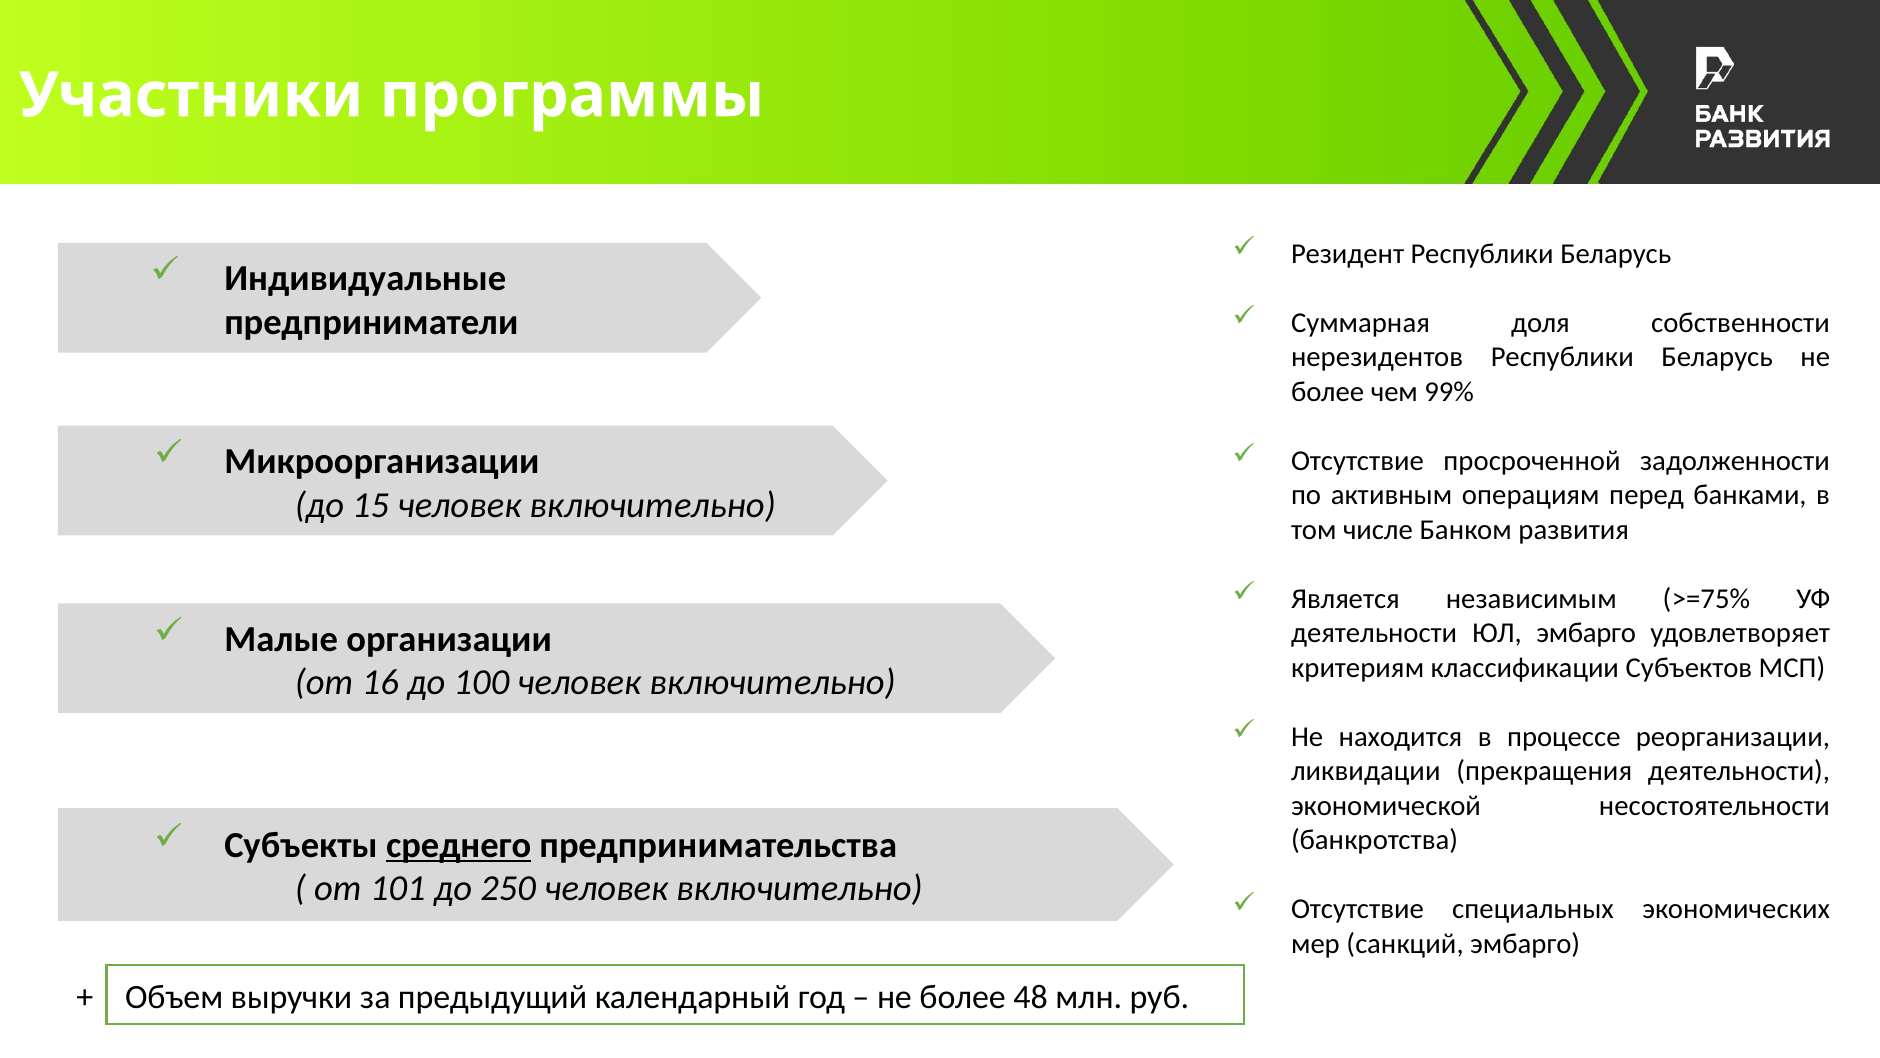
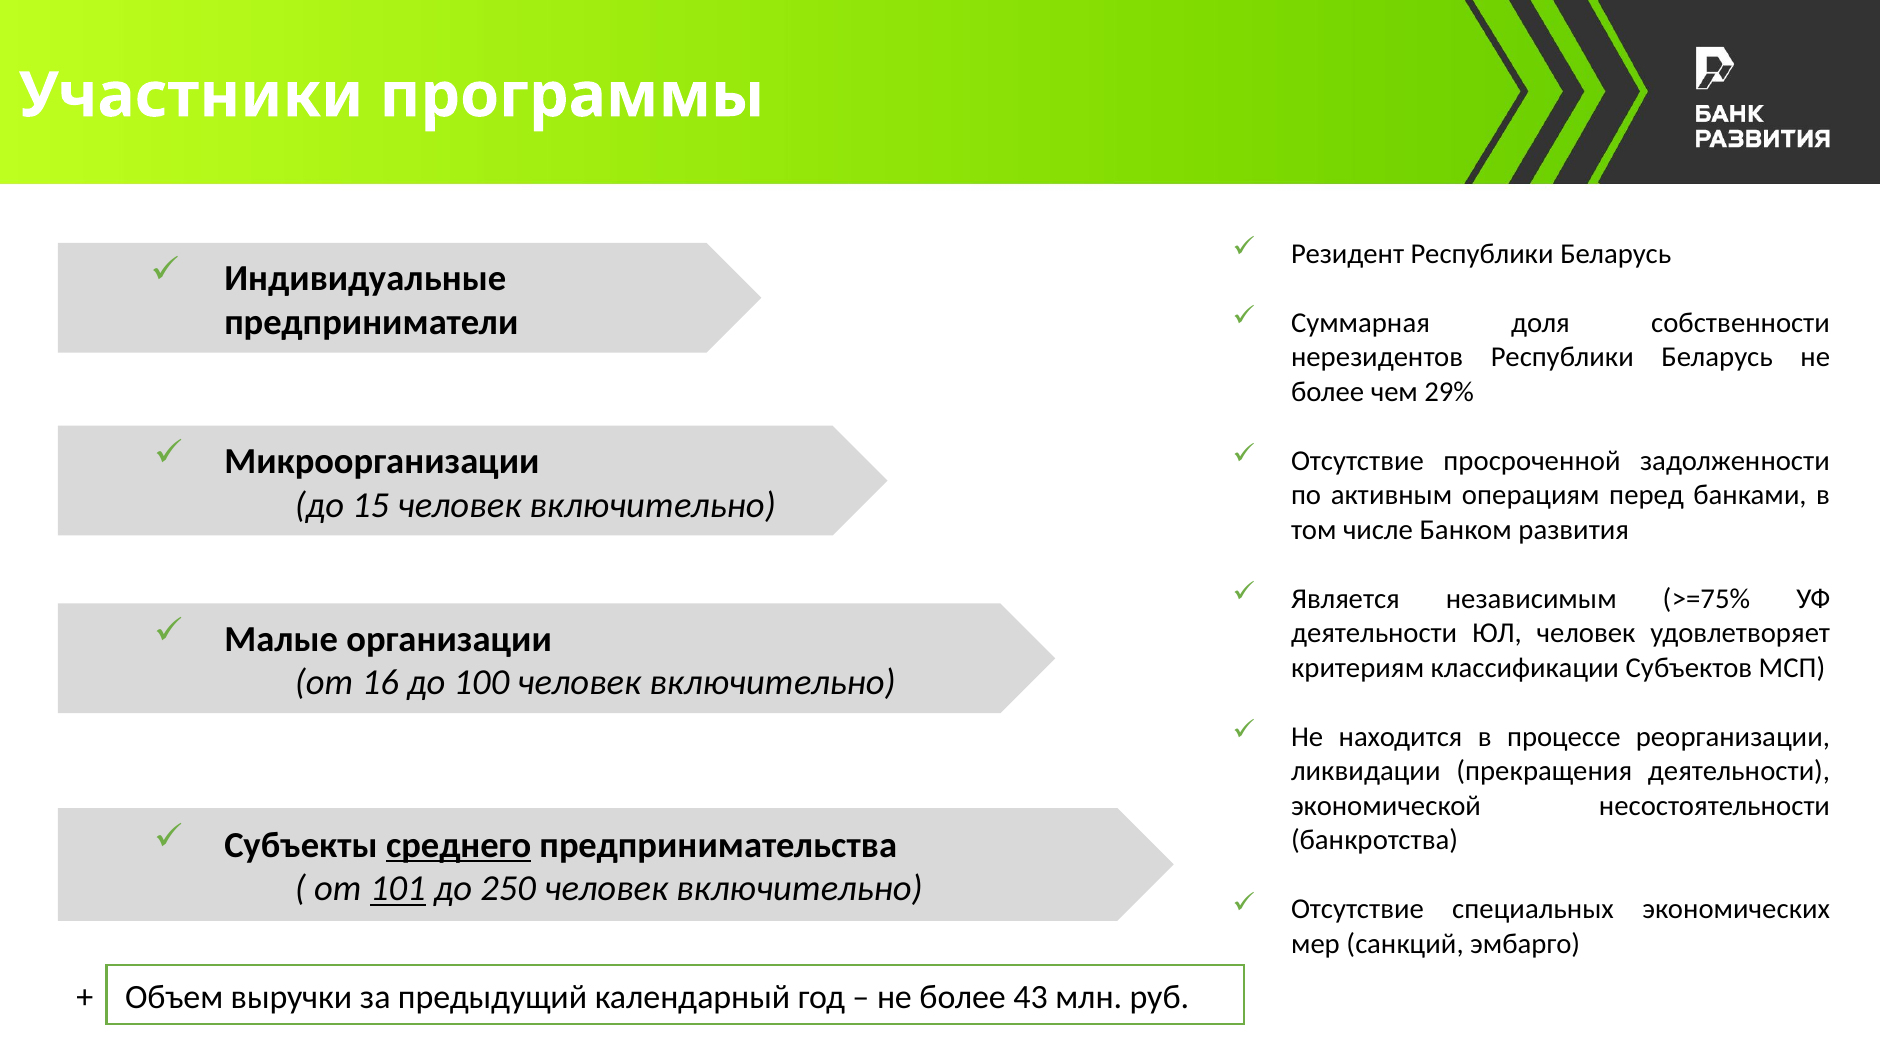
99%: 99% -> 29% (1449, 392)
ЮЛ эмбарго: эмбарго -> человек (1586, 633)
101 underline: none -> present (398, 888)
48: 48 -> 43 (1031, 997)
